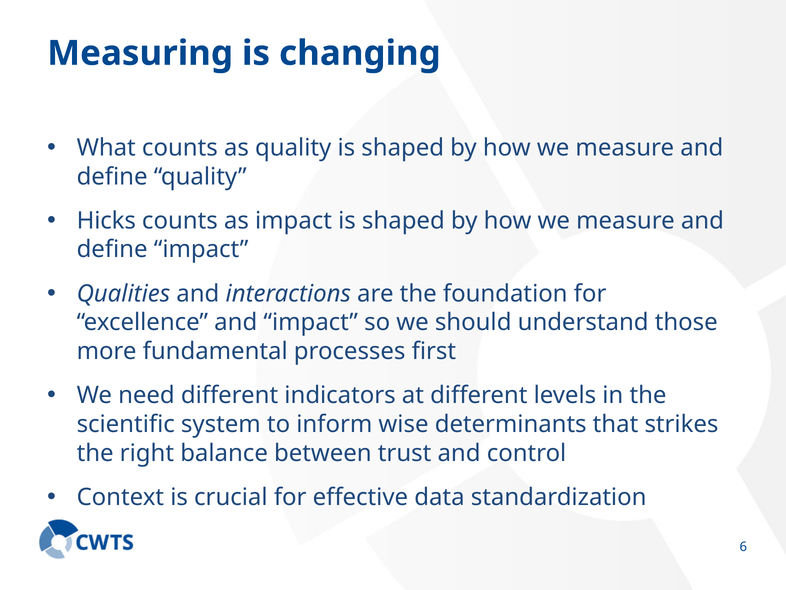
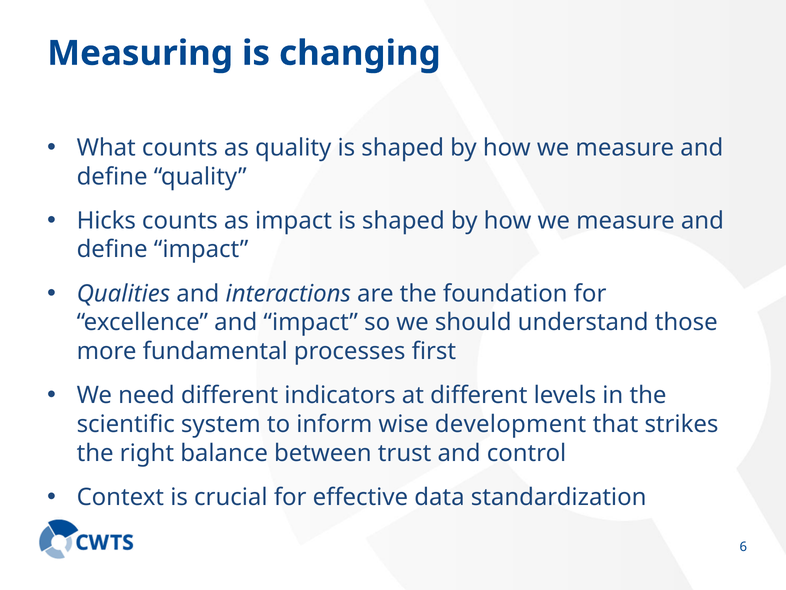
determinants: determinants -> development (511, 424)
